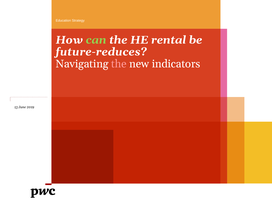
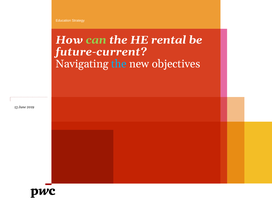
future-reduces: future-reduces -> future-current (101, 52)
the colour: pink -> light blue (119, 64)
indicators: indicators -> objectives (176, 64)
